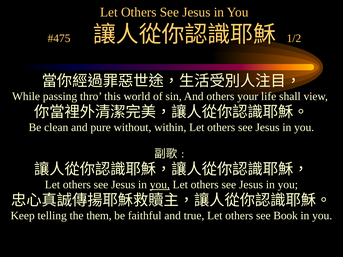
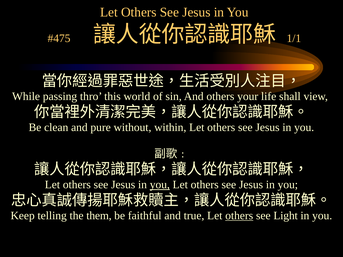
1/2: 1/2 -> 1/1 (294, 39)
others underline: none -> present (239, 216)
Book: Book -> Light (286, 216)
